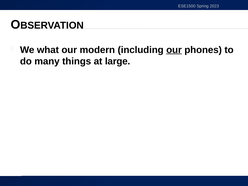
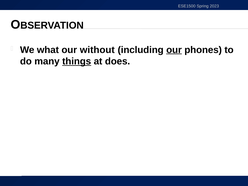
modern: modern -> without (97, 50)
things underline: none -> present (77, 61)
large: large -> does (118, 61)
